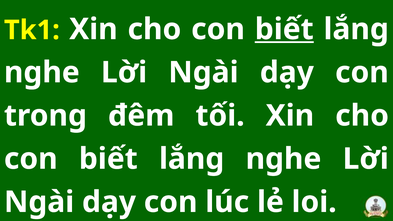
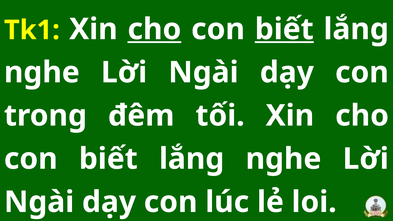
cho underline: none -> present (154, 29)
